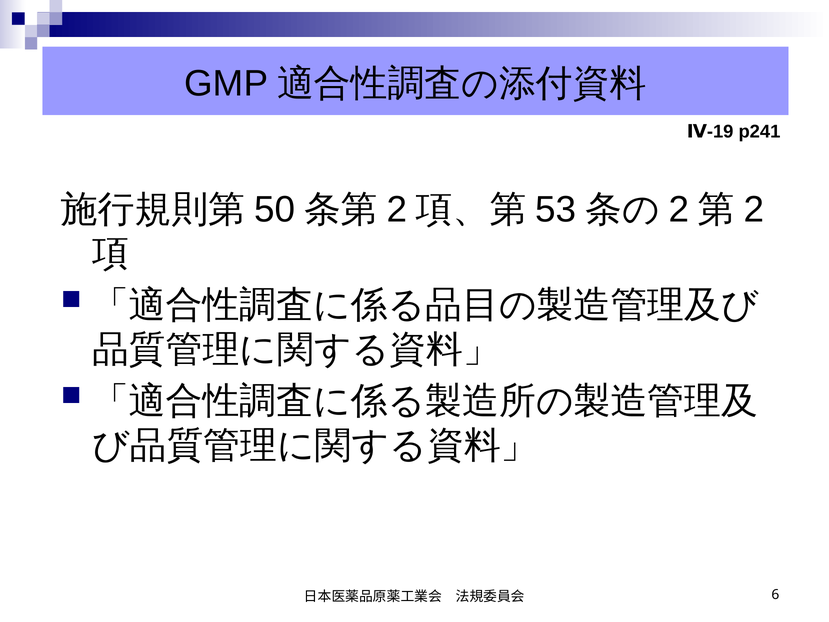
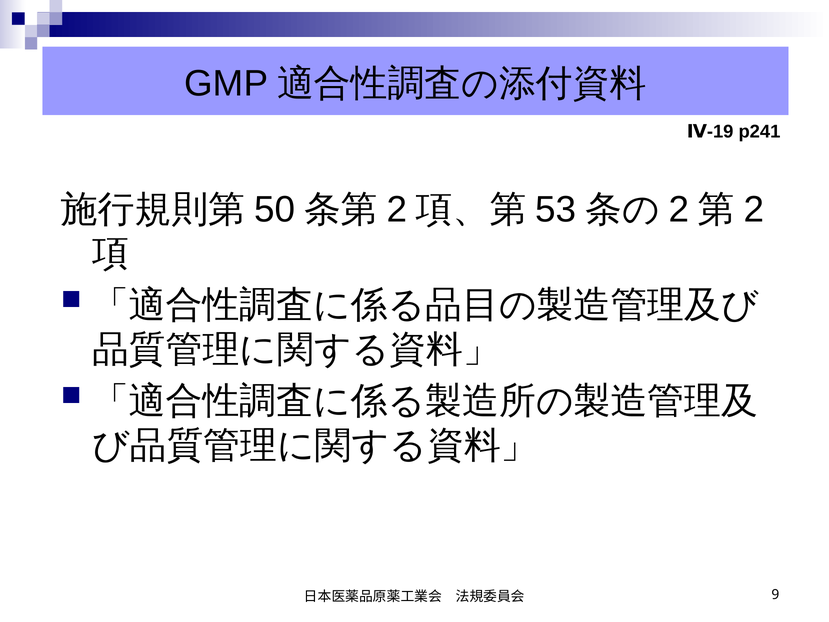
6: 6 -> 9 (775, 594)
